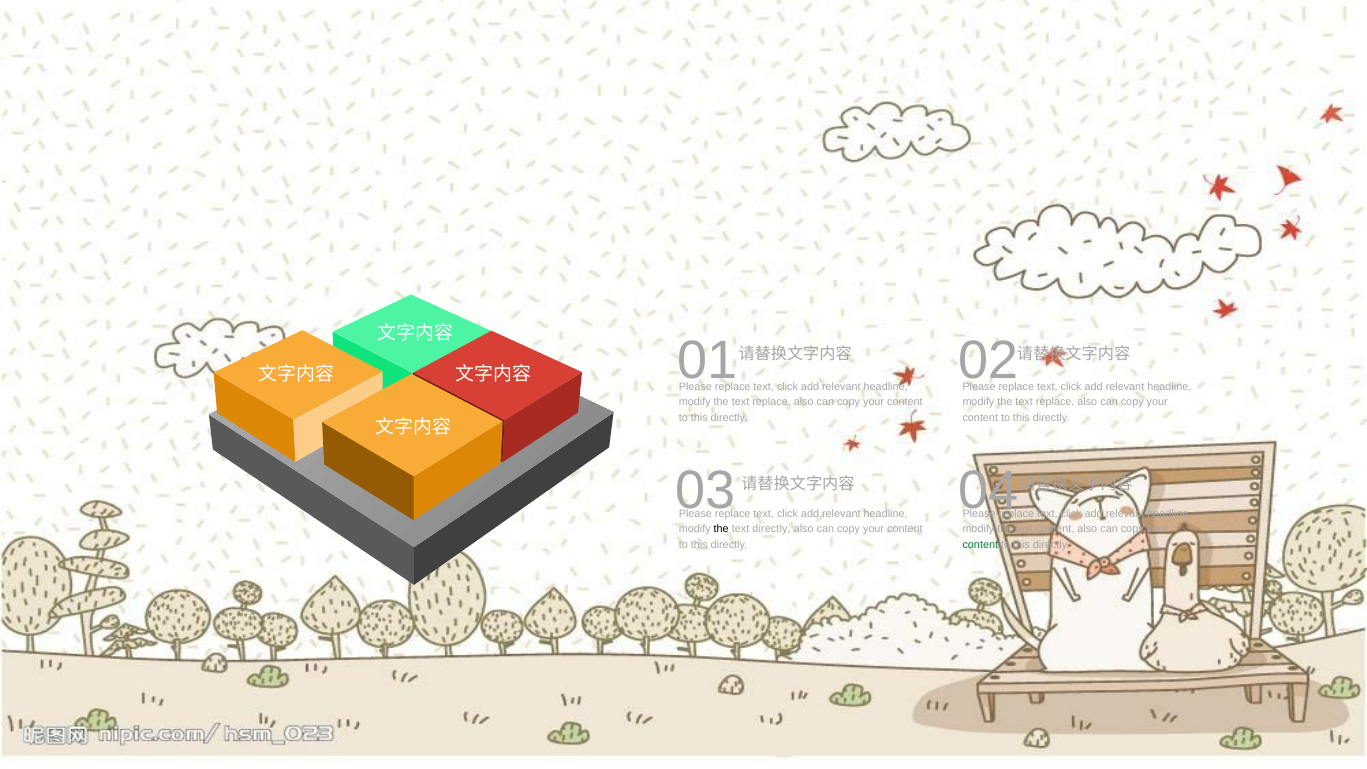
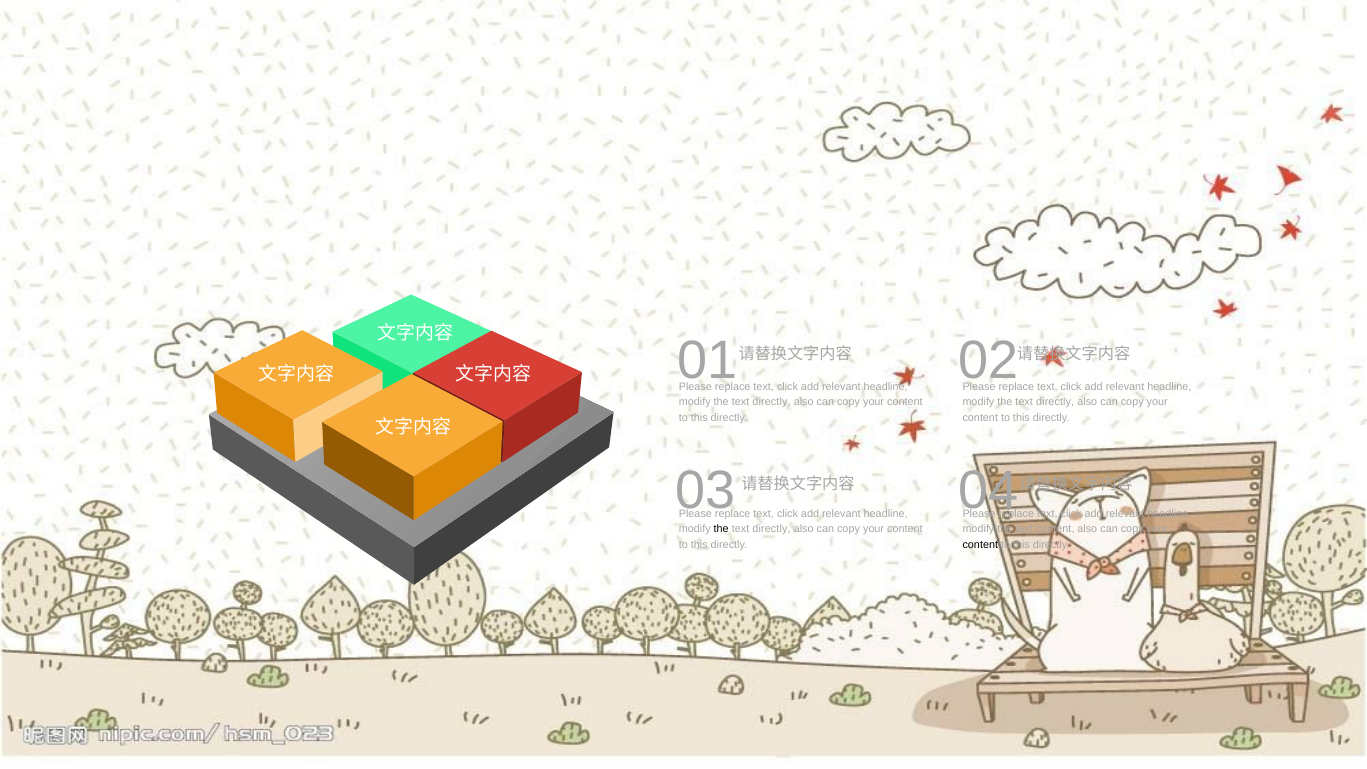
replace: replace -> directly (772, 402)
replace: replace -> directly (1055, 402)
content colour: green -> black (980, 545)
